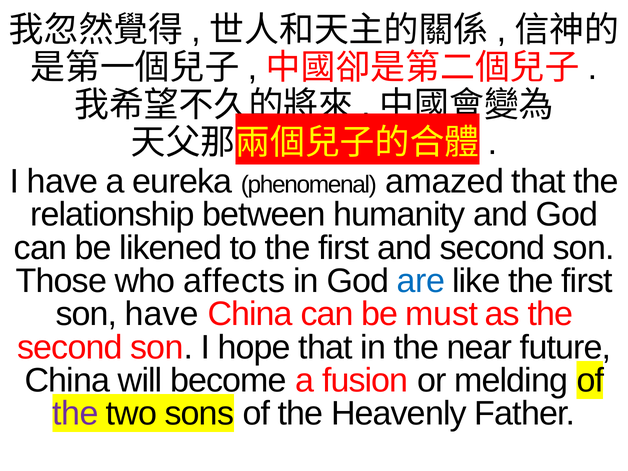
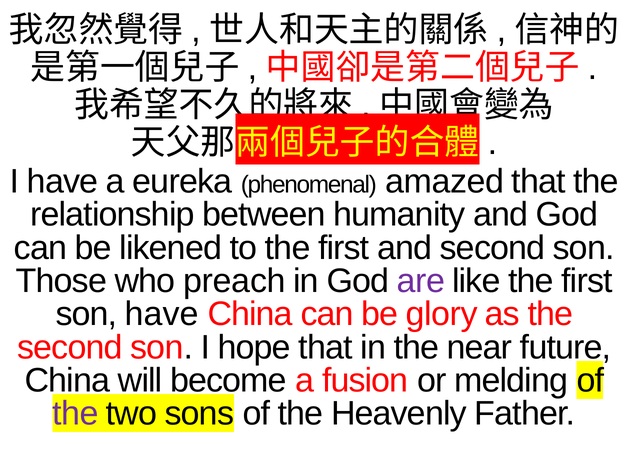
affects: affects -> preach (234, 281)
are colour: blue -> purple (421, 281)
must: must -> glory (442, 314)
